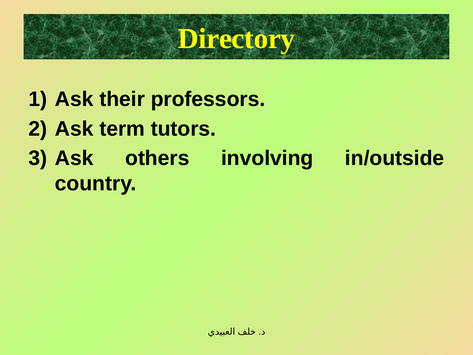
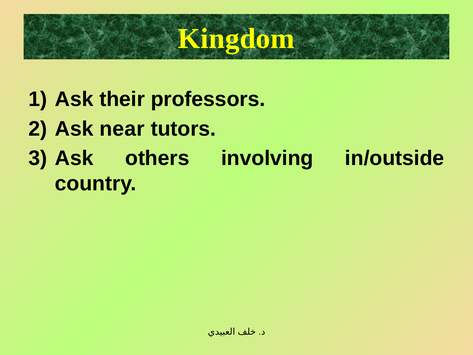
Directory: Directory -> Kingdom (236, 39)
term: term -> near (122, 129)
